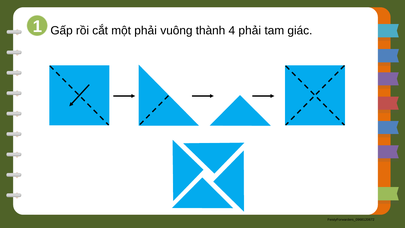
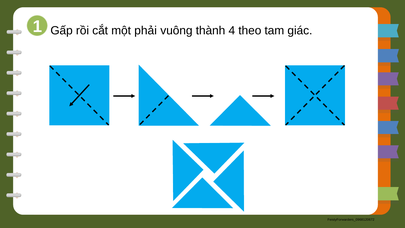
4 phải: phải -> theo (250, 30)
